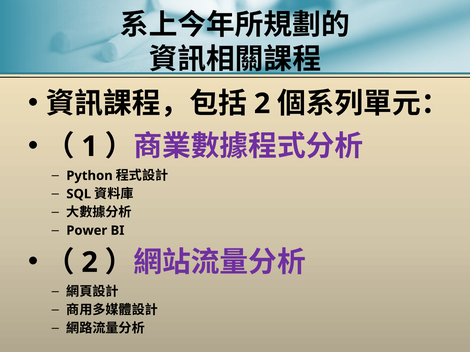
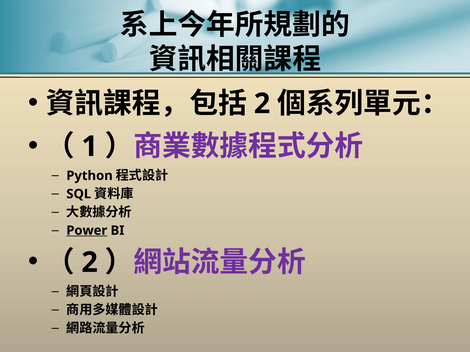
Power underline: none -> present (87, 231)
